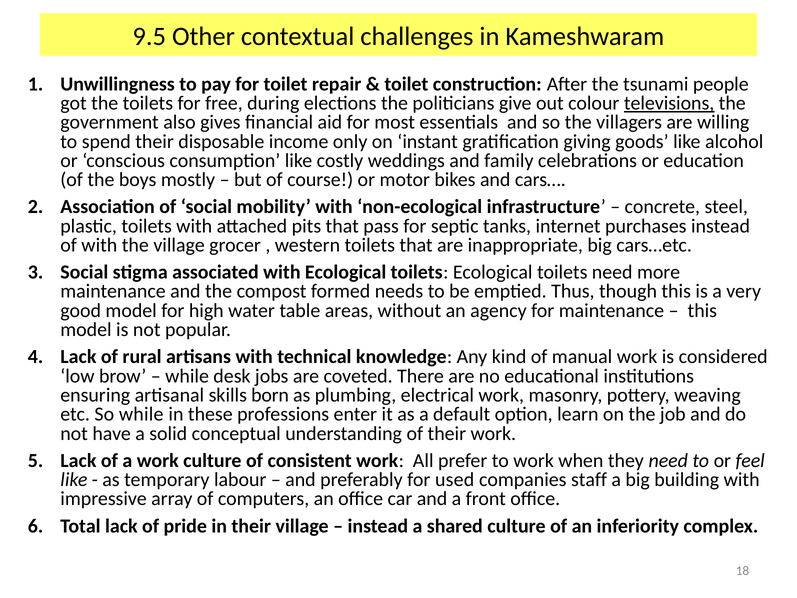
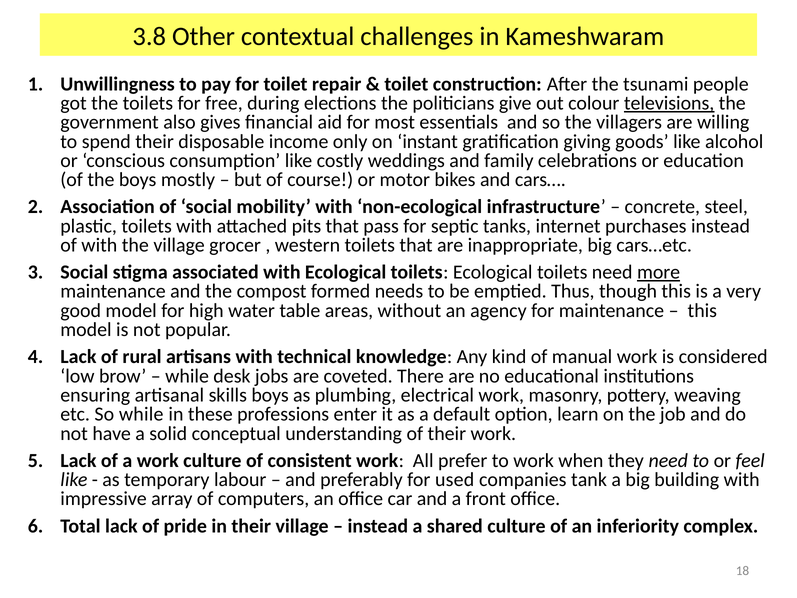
9.5: 9.5 -> 3.8 (149, 36)
more underline: none -> present (659, 272)
skills born: born -> boys (270, 395)
staff: staff -> tank (589, 480)
